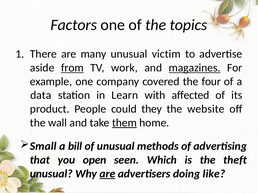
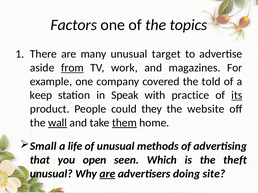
victim: victim -> target (166, 54)
magazines underline: present -> none (195, 68)
four: four -> told (211, 82)
data: data -> keep (41, 95)
Learn: Learn -> Speak (125, 95)
affected: affected -> practice (190, 95)
its underline: none -> present (237, 95)
wall underline: none -> present (58, 123)
bill: bill -> life (75, 147)
like: like -> site (214, 174)
